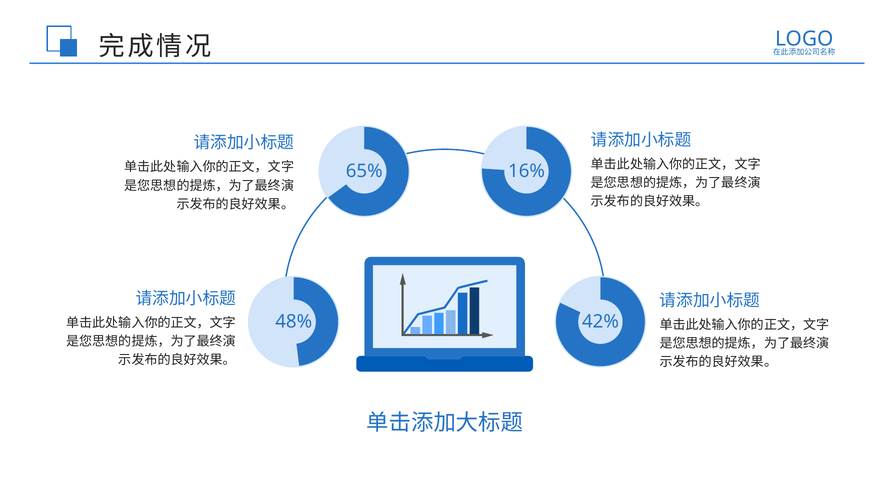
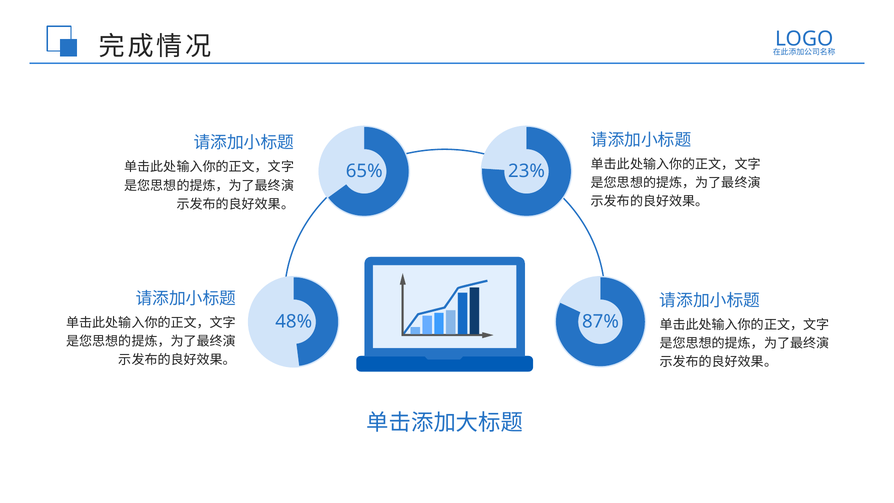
16%: 16% -> 23% (527, 171)
42%: 42% -> 87% (600, 321)
